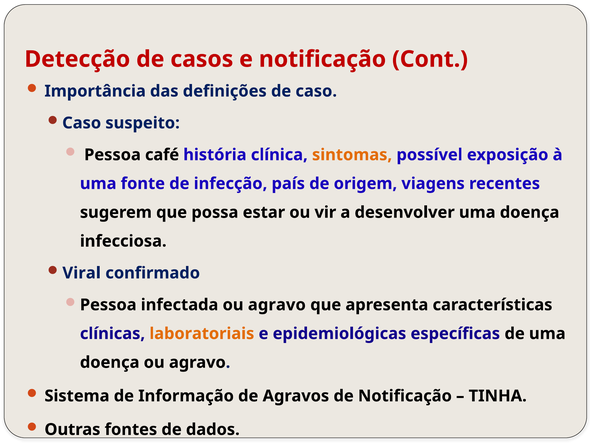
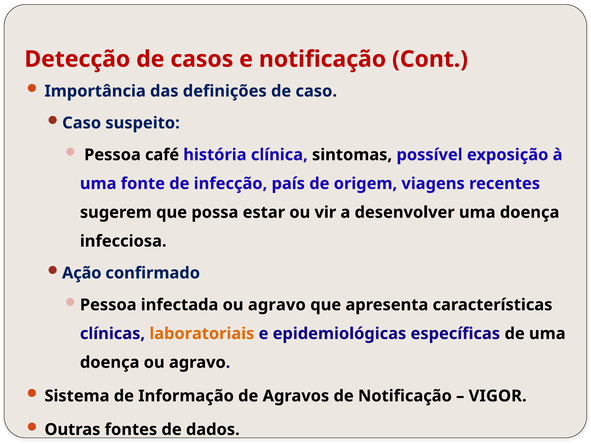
sintomas colour: orange -> black (352, 155)
Viral: Viral -> Ação (82, 273)
TINHA: TINHA -> VIGOR (498, 395)
